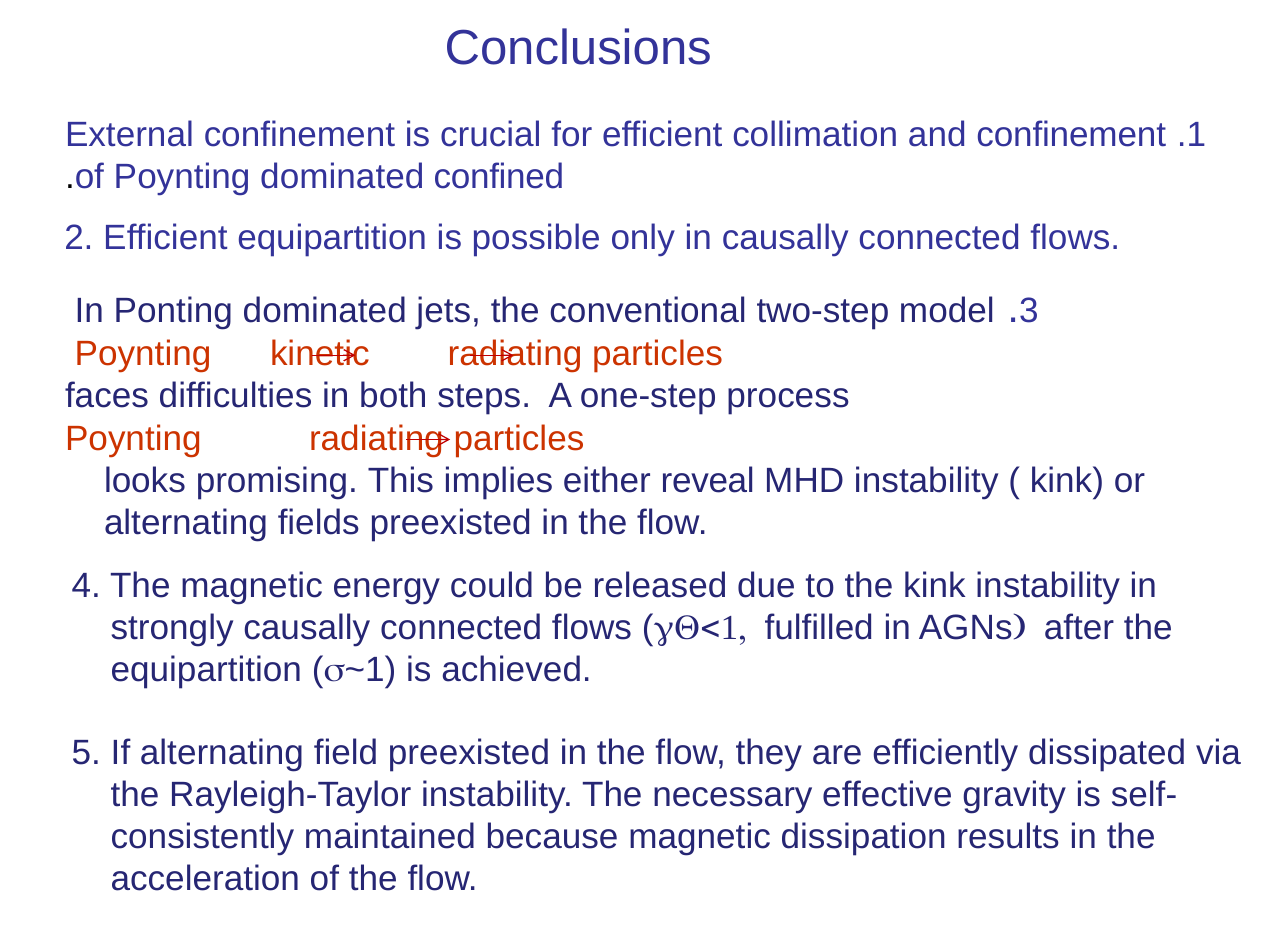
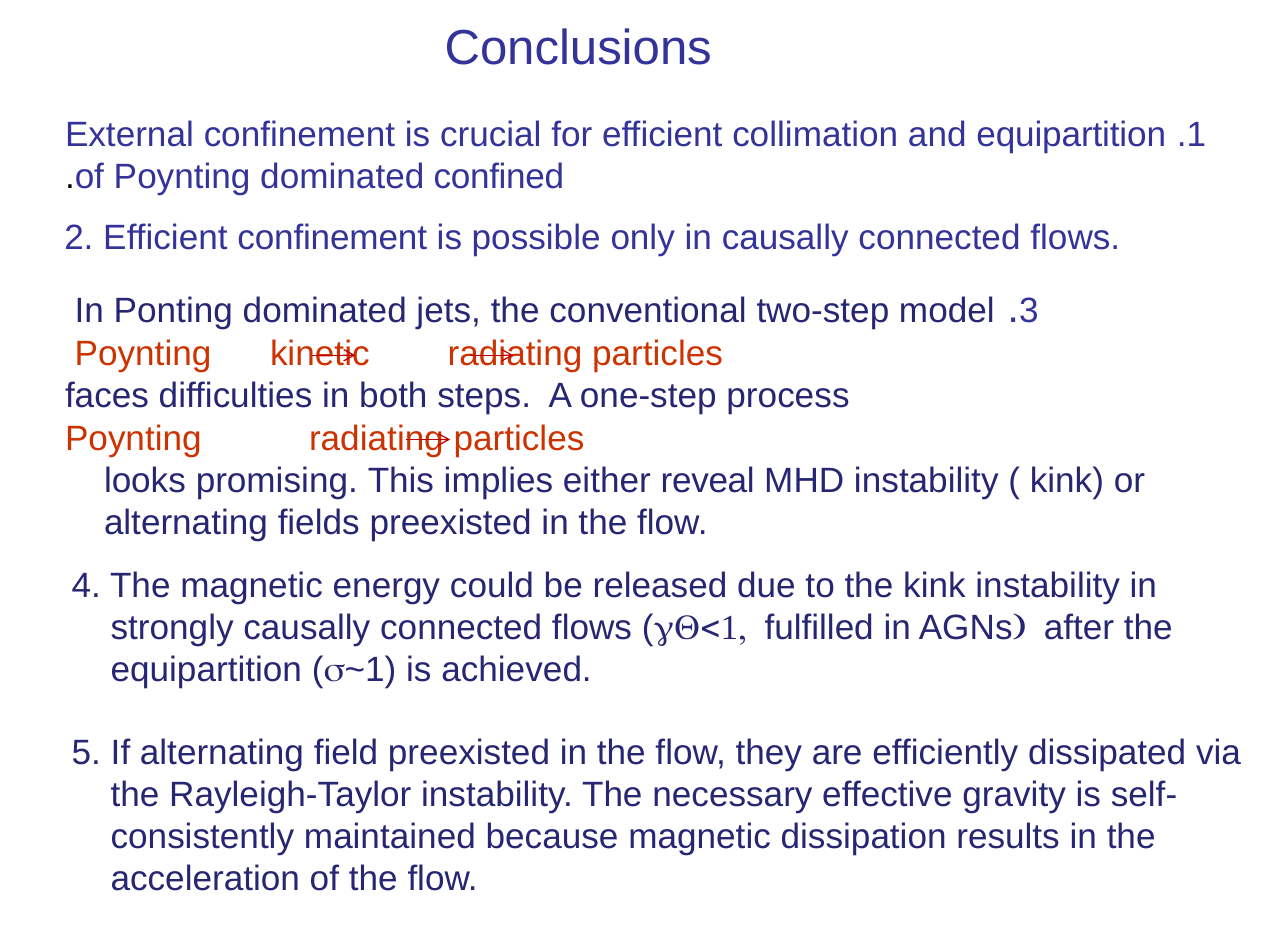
and confinement: confinement -> equipartition (1071, 135)
Efficient equipartition: equipartition -> confinement (332, 238)
